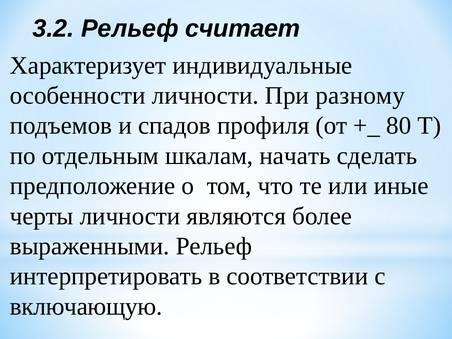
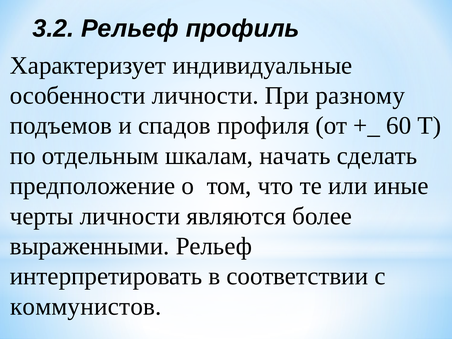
считает: считает -> профиль (243, 28)
80: 80 -> 60 (399, 126)
включающую: включающую -> коммунистов (86, 306)
